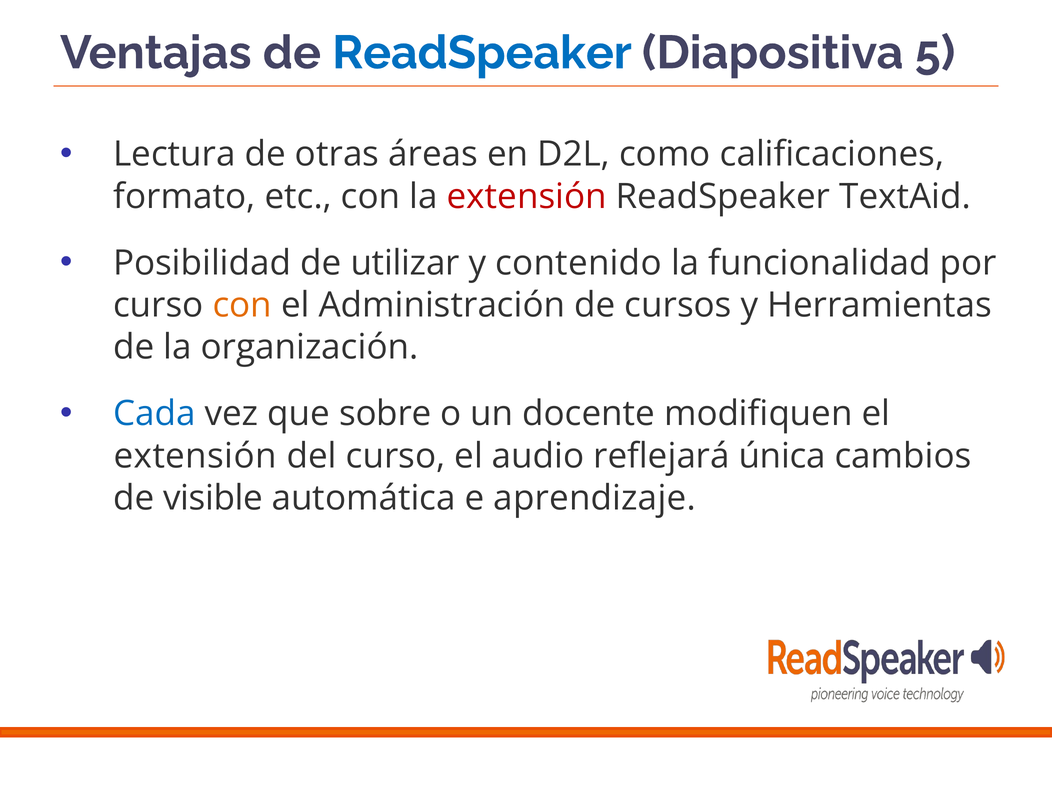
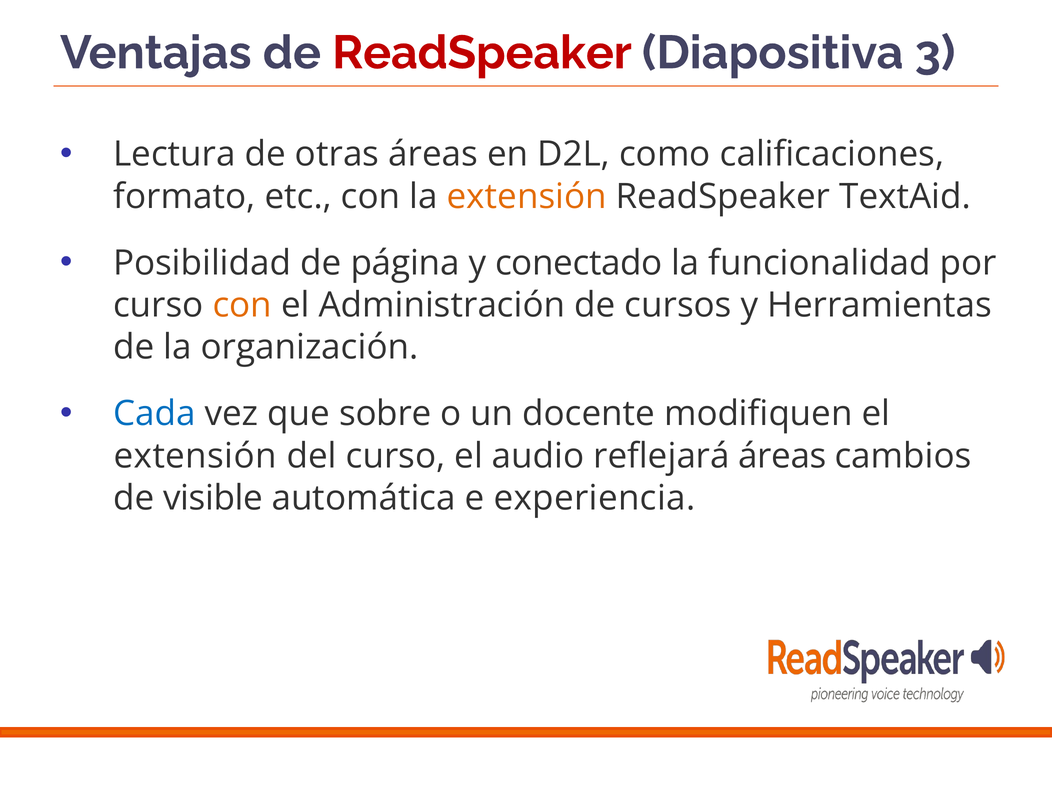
ReadSpeaker colour: blue -> red (482, 53)
5: 5 -> 3 (935, 53)
extensión colour: red -> orange (527, 196)
utilizar: utilizar -> página (405, 263)
contenido: contenido -> conectado (579, 263)
reflejará única: única -> áreas (782, 456)
aprendizaje: aprendizaje -> experiencia (595, 498)
